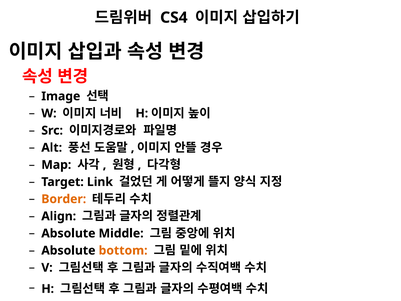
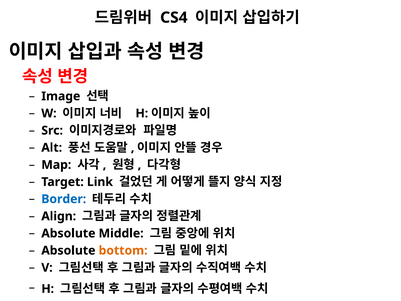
Border colour: orange -> blue (64, 199)
